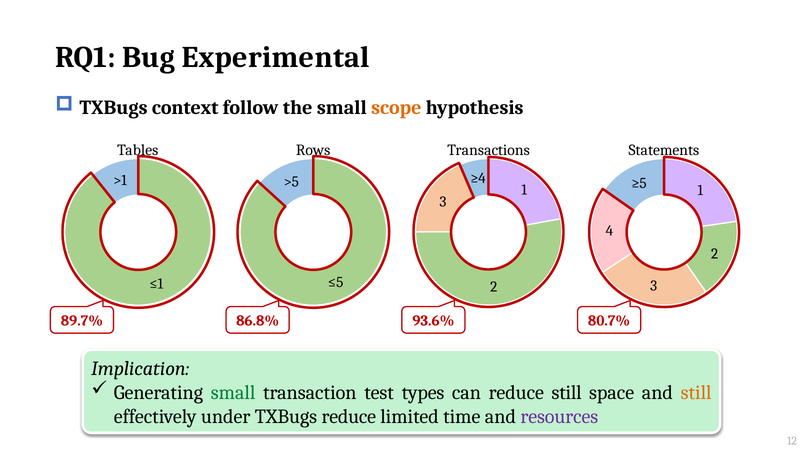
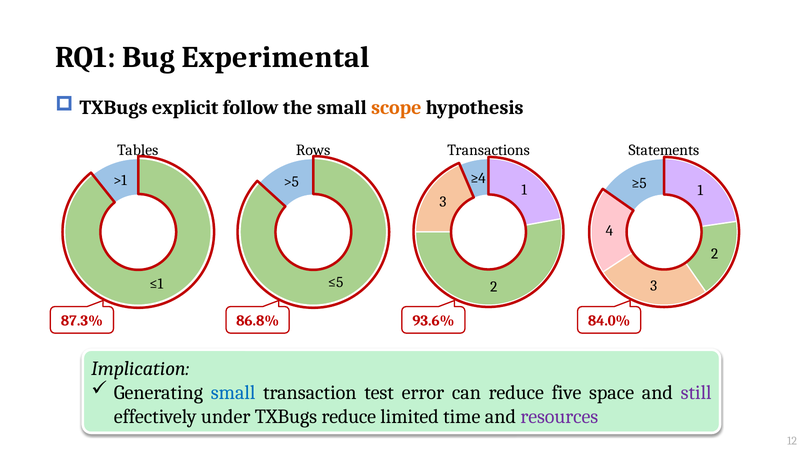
context: context -> explicit (185, 107)
89.7%: 89.7% -> 87.3% (82, 321)
80.7%: 80.7% -> 84.0% (609, 321)
small colour: green -> blue (233, 392)
types: types -> error (423, 392)
reduce still: still -> five (567, 392)
still colour: orange -> purple (696, 392)
